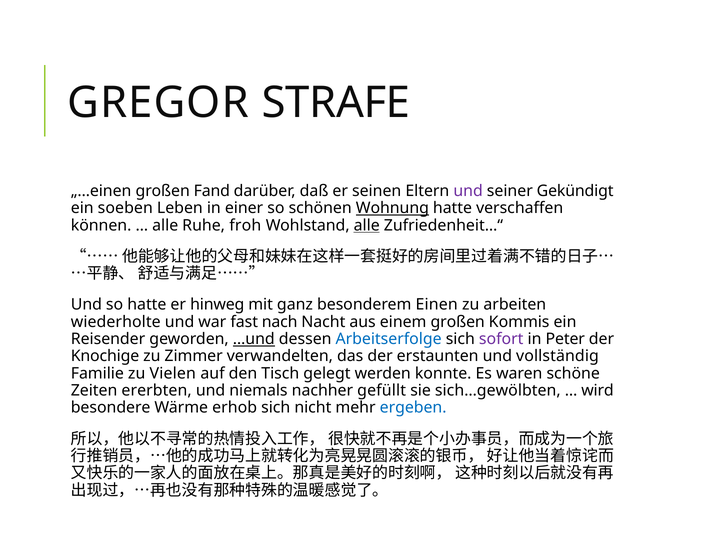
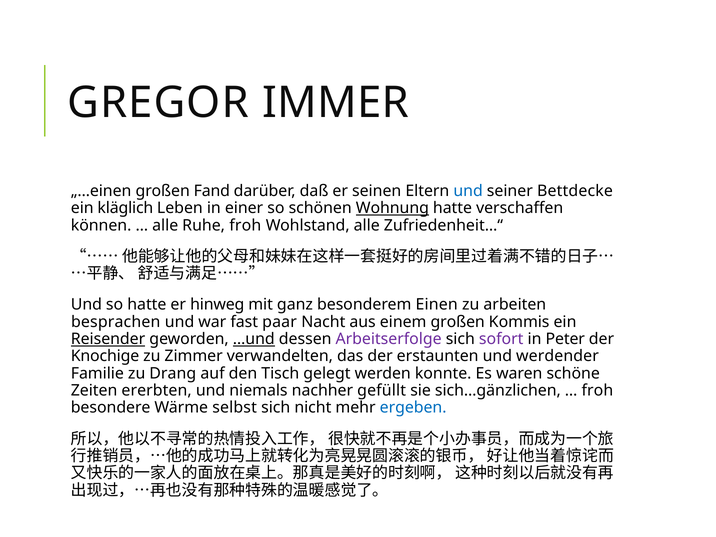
STRAFE: STRAFE -> IMMER (336, 103)
und colour: purple -> blue (468, 191)
Gekündigt: Gekündigt -> Bettdecke (575, 191)
soeben: soeben -> kläglich (125, 208)
alle underline: present -> none (367, 225)
wiederholte: wiederholte -> besprachen (116, 322)
nach: nach -> paar (280, 322)
Reisender underline: none -> present (108, 339)
Arbeitserfolge colour: blue -> purple (389, 339)
vollständig: vollständig -> werdender (557, 356)
Vielen: Vielen -> Drang (173, 373)
sich…gewölbten: sich…gewölbten -> sich…gänzlichen (498, 391)
wird: wird -> froh (597, 391)
erhob: erhob -> selbst (235, 408)
